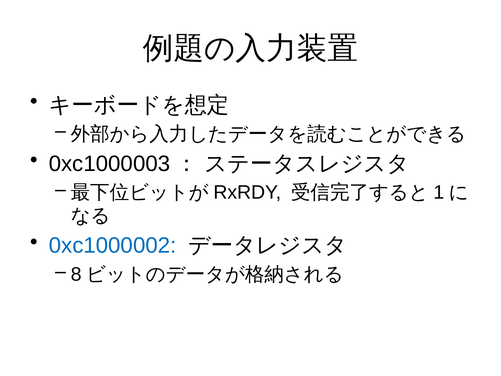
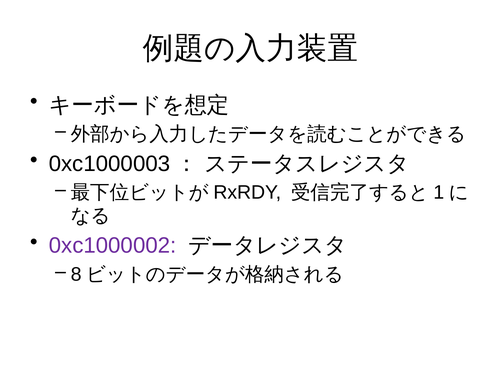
0xc1000002 colour: blue -> purple (113, 245)
